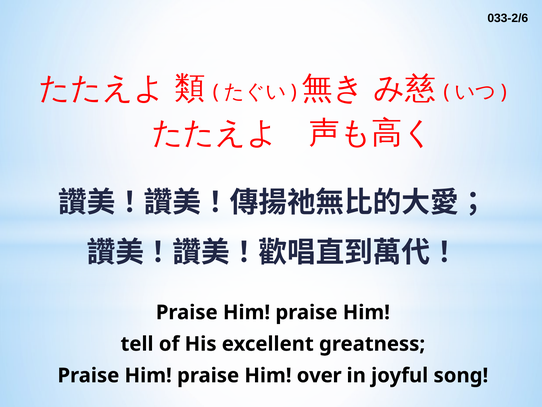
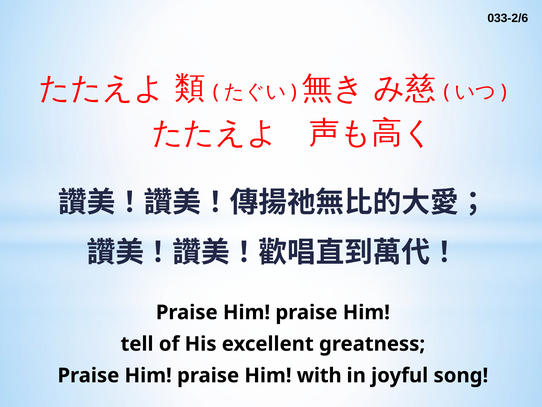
over: over -> with (319, 375)
